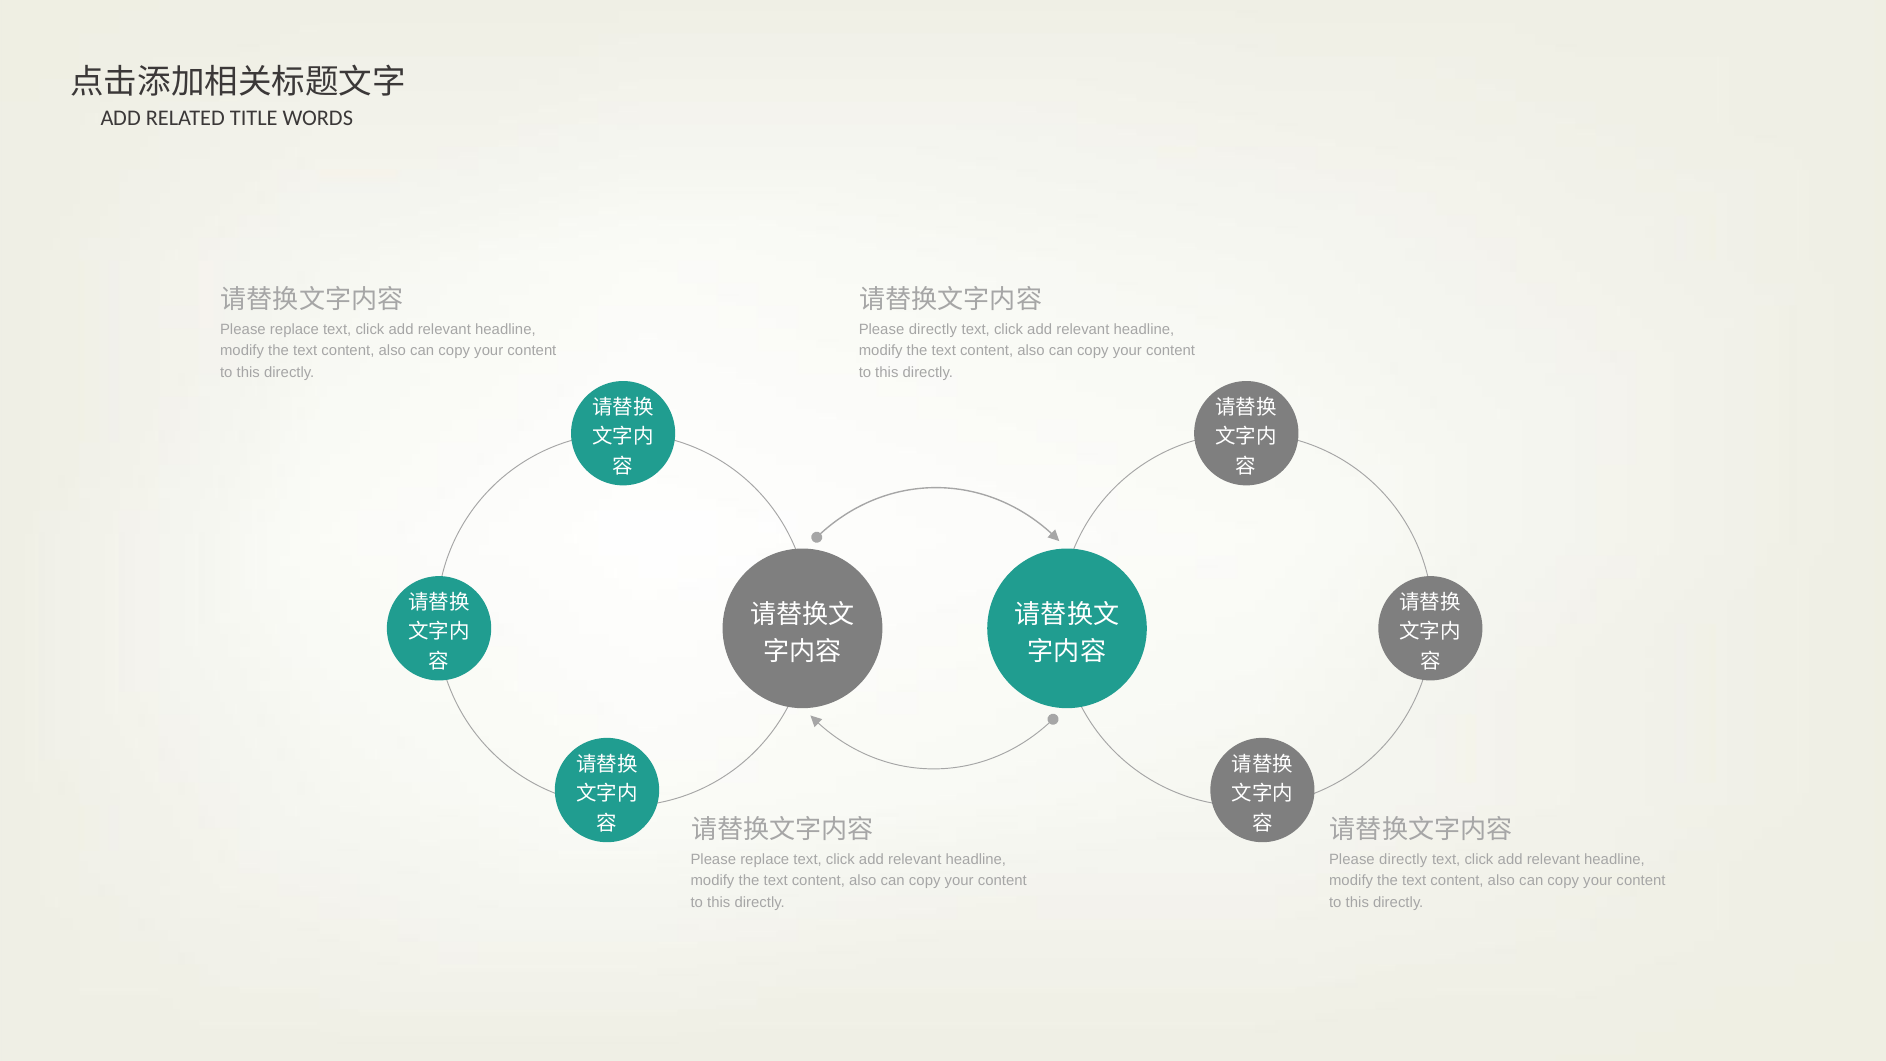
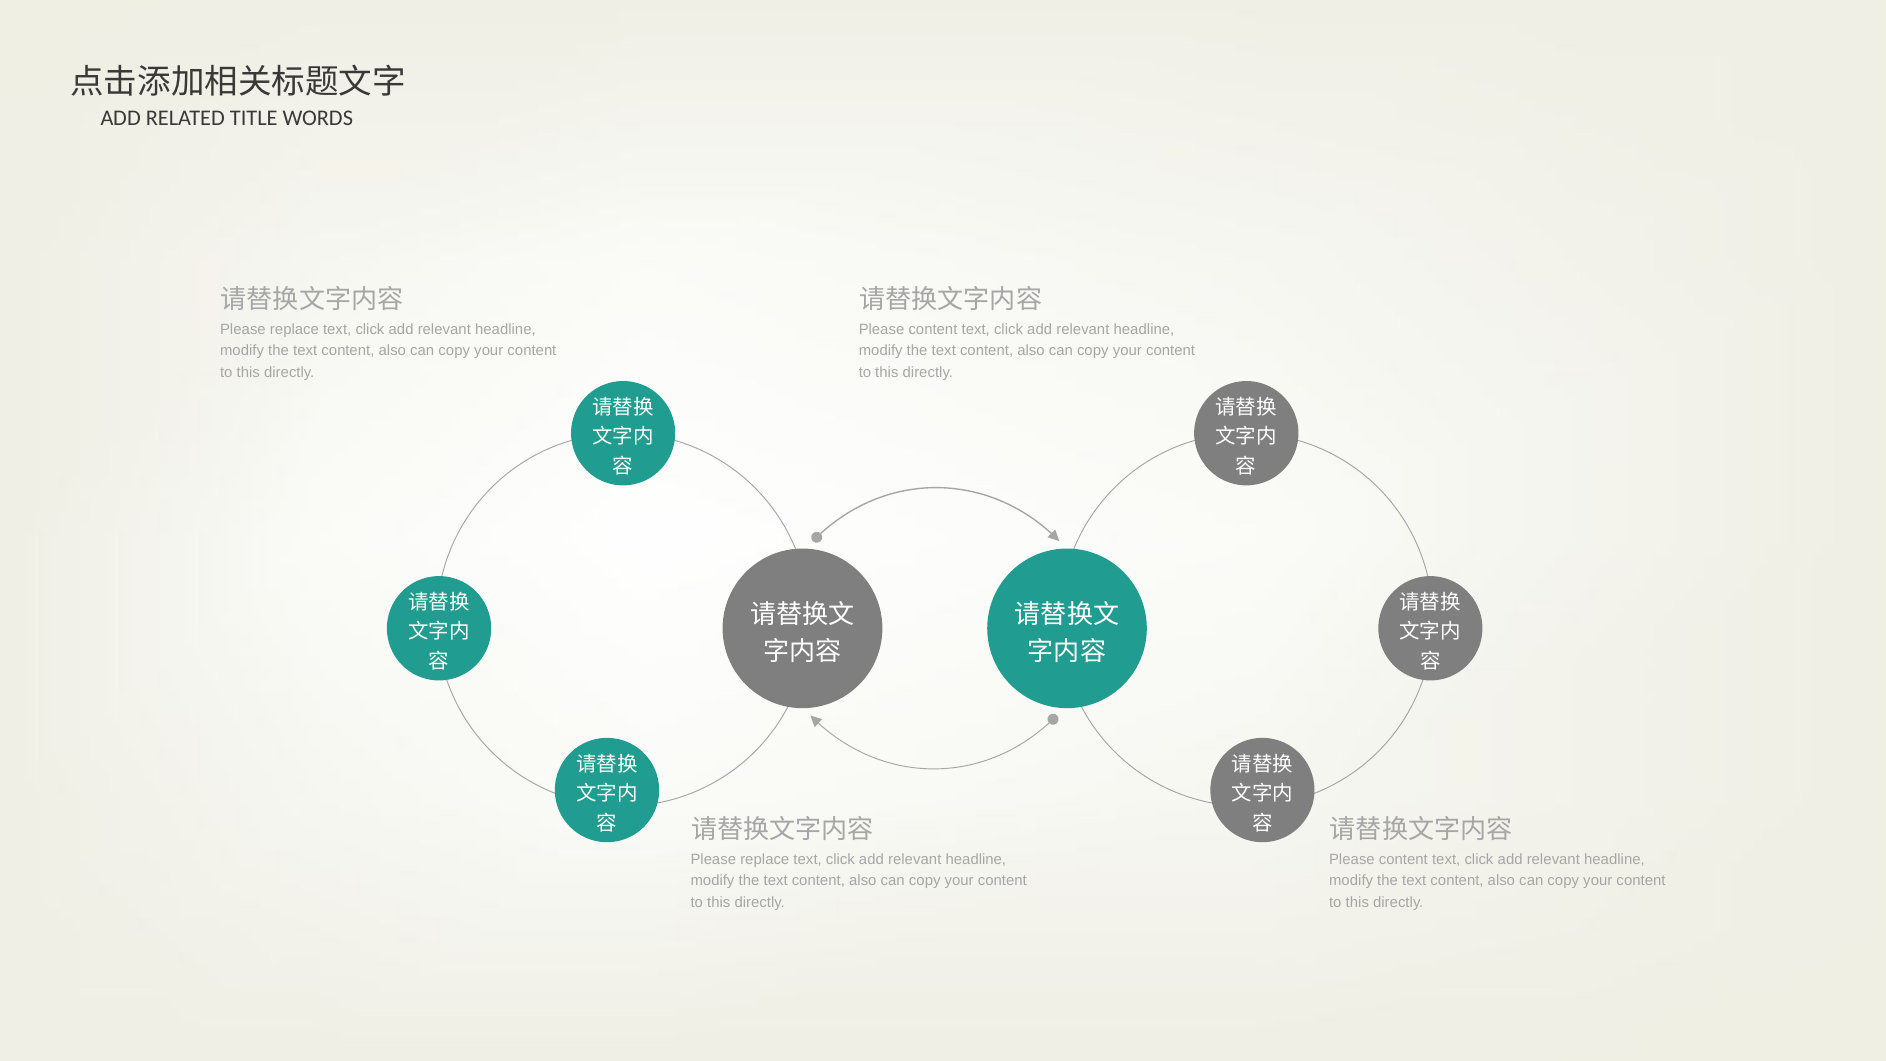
directly: directly -> content (933, 329)
directly: directly -> content (1403, 859)
